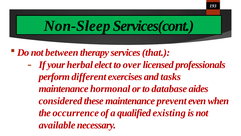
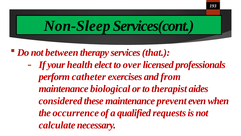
herbal: herbal -> health (80, 64)
different: different -> catheter (89, 77)
tasks: tasks -> from (171, 77)
hormonal: hormonal -> biological (110, 89)
database: database -> therapist (169, 89)
existing: existing -> requests (169, 113)
available: available -> calculate (57, 125)
